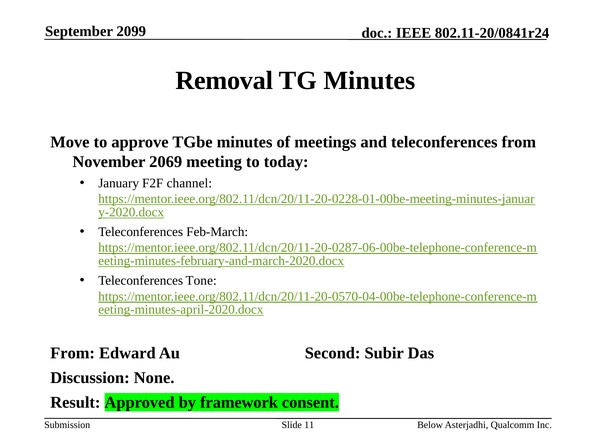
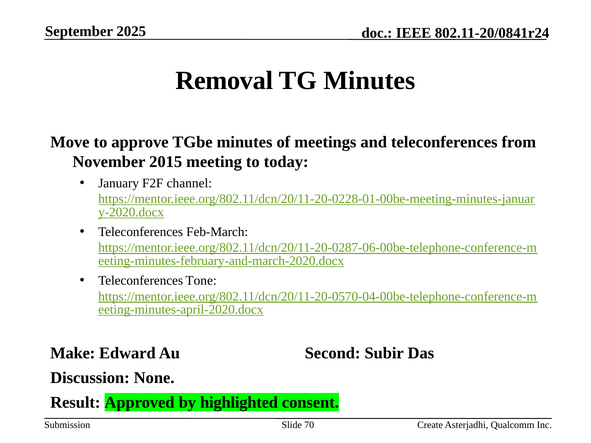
2099: 2099 -> 2025 (131, 31)
2069: 2069 -> 2015 (166, 162)
From: From -> Make (73, 353)
framework: framework -> highlighted (239, 403)
11: 11 -> 70 (309, 425)
Below: Below -> Create (430, 425)
